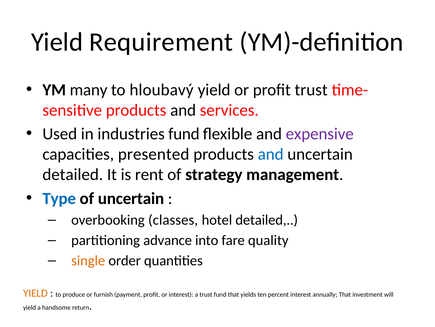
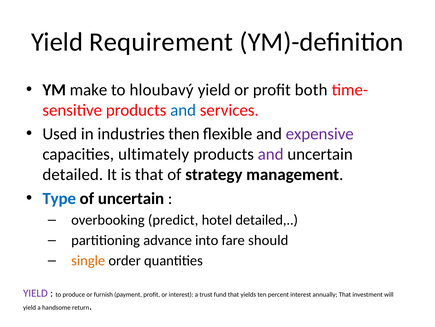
many: many -> make (88, 90)
profit trust: trust -> both (311, 90)
and colour: black -> blue (183, 110)
industries fund: fund -> then (184, 134)
presented: presented -> ultimately (154, 154)
and colour: blue -> purple (271, 154)
is rent: rent -> that (149, 174)
classes: classes -> predict (173, 220)
quality: quality -> should (268, 240)
YIELD colour: orange -> purple (35, 292)
